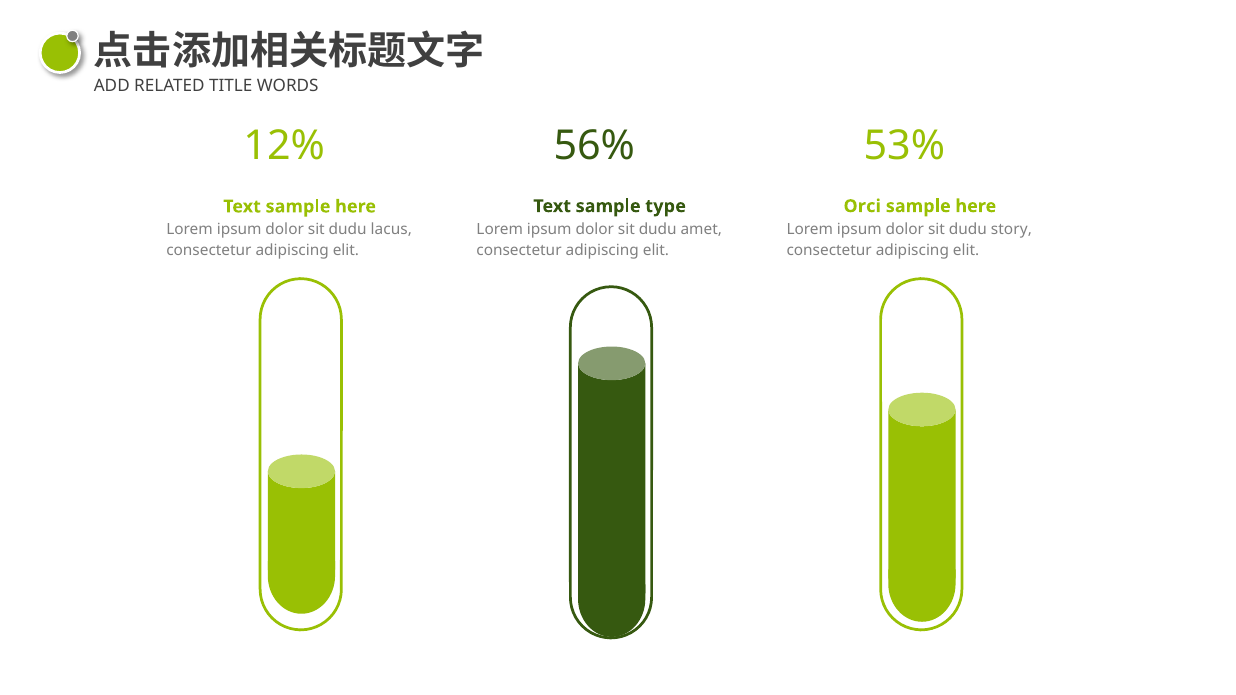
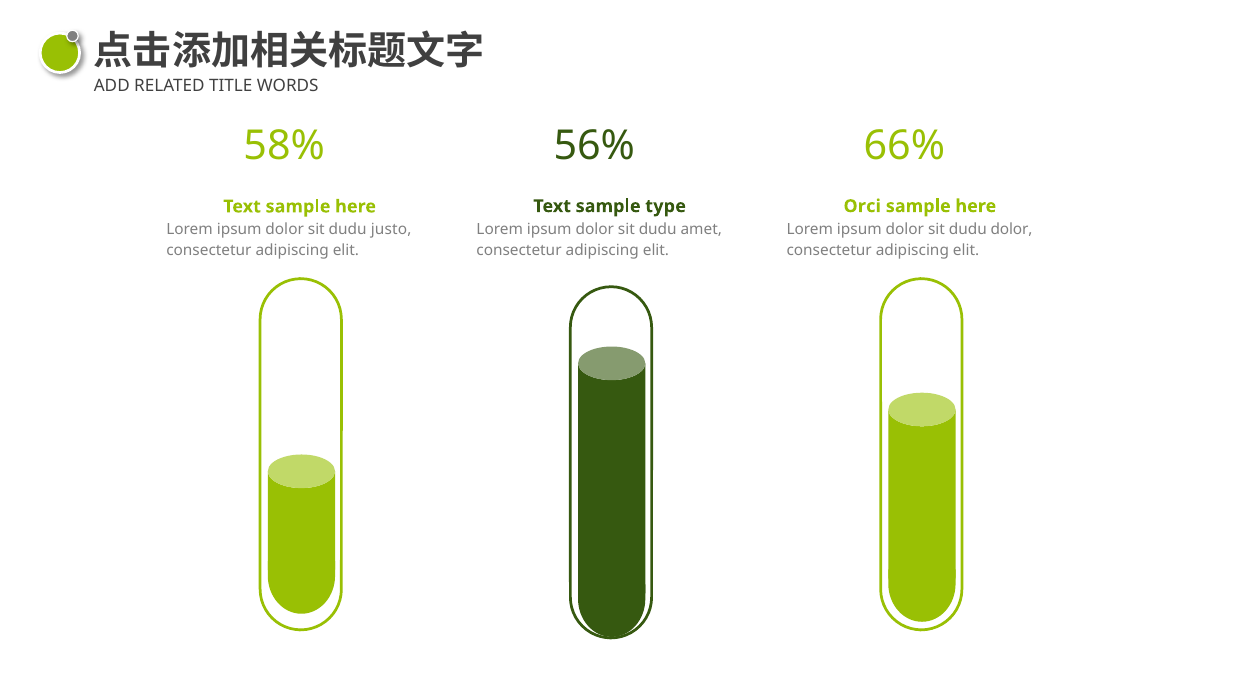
53%: 53% -> 66% (904, 146)
12%: 12% -> 58% (284, 146)
dudu story: story -> dolor (1012, 229)
lacus: lacus -> justo (391, 229)
